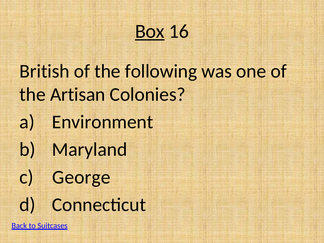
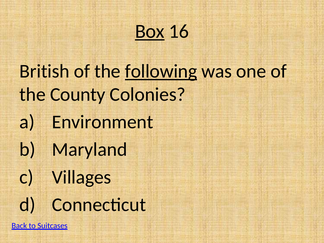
following underline: none -> present (161, 71)
Artisan: Artisan -> County (78, 95)
George: George -> Villages (82, 177)
